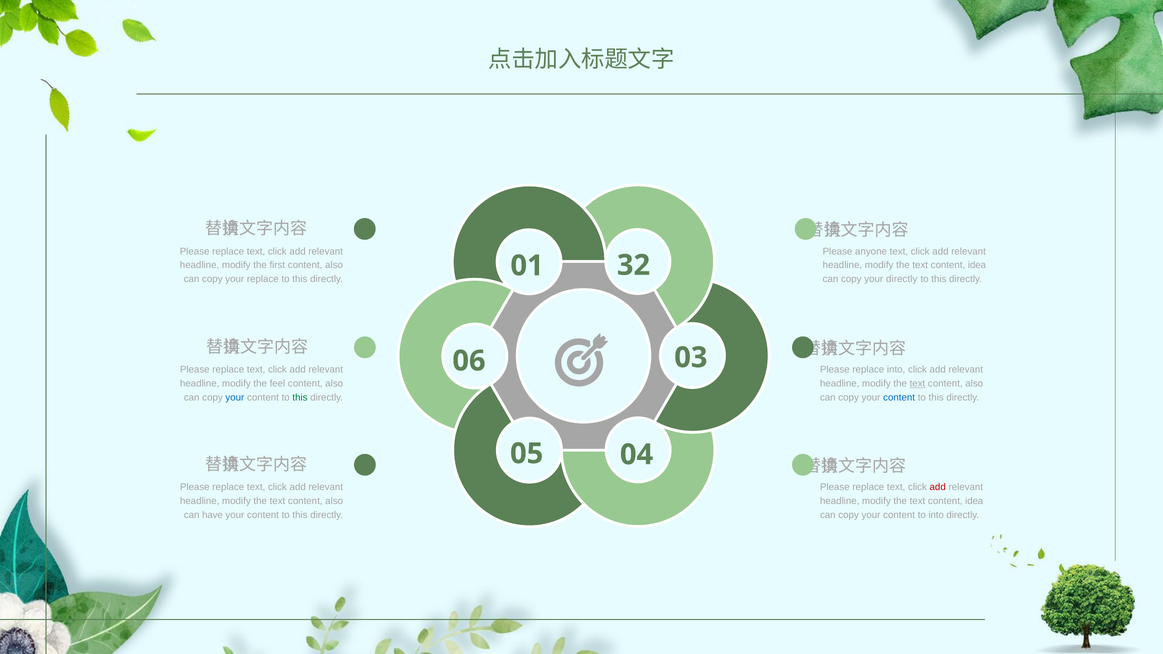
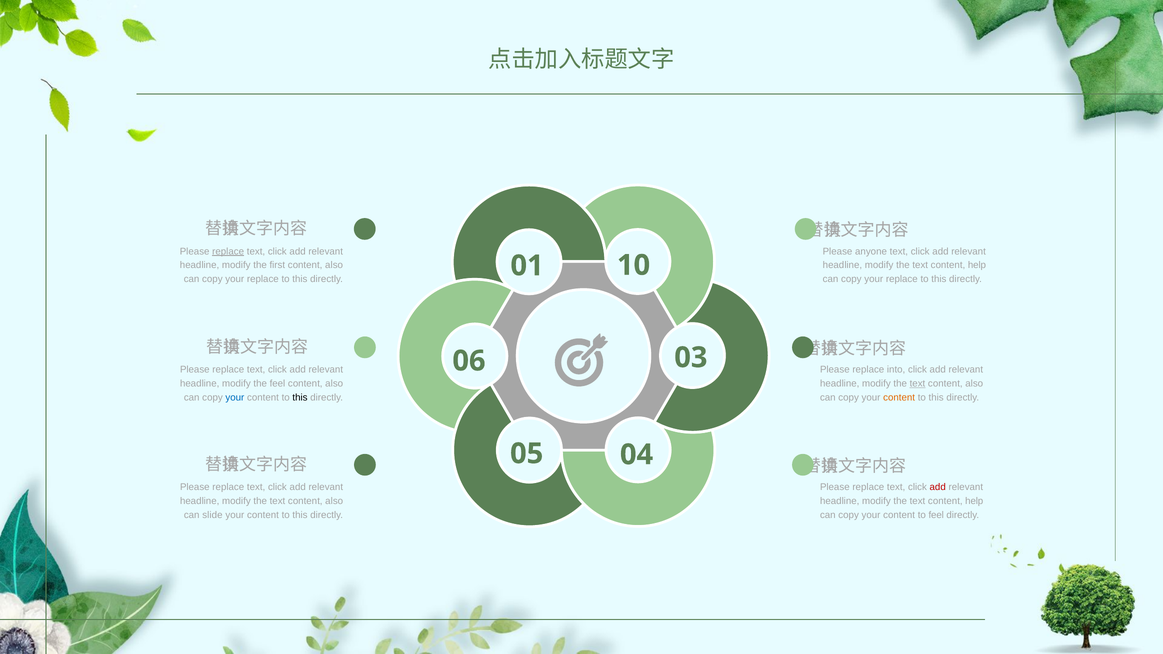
replace underline: none -> present (228, 252)
idea: idea -> help (977, 265)
32: 32 -> 10 (634, 265)
directly: directly -> replace (902, 279)
this colour: green -> black (300, 398)
content colour: blue -> orange (899, 398)
idea: idea -> help (974, 501)
have: have -> slide (212, 515)
to into: into -> feel (936, 515)
